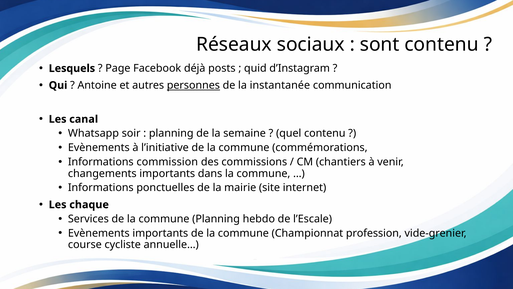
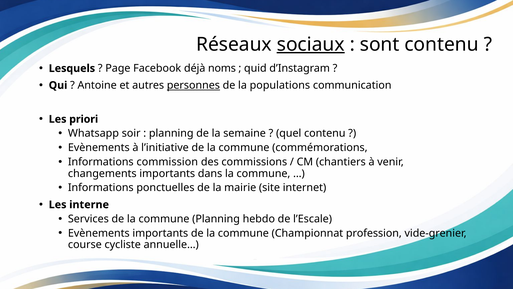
sociaux underline: none -> present (311, 44)
posts: posts -> noms (222, 68)
instantanée: instantanée -> populations (280, 85)
canal: canal -> priori (84, 119)
chaque: chaque -> interne (89, 204)
